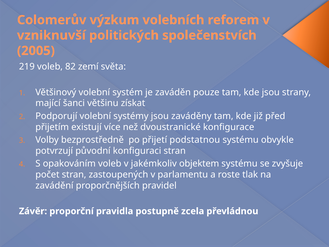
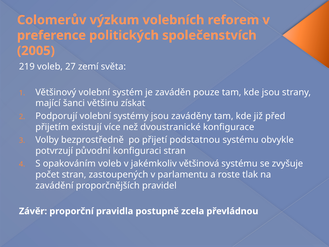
vzniknuvší: vzniknuvší -> preference (51, 35)
82: 82 -> 27 (70, 67)
objektem: objektem -> většinová (199, 163)
